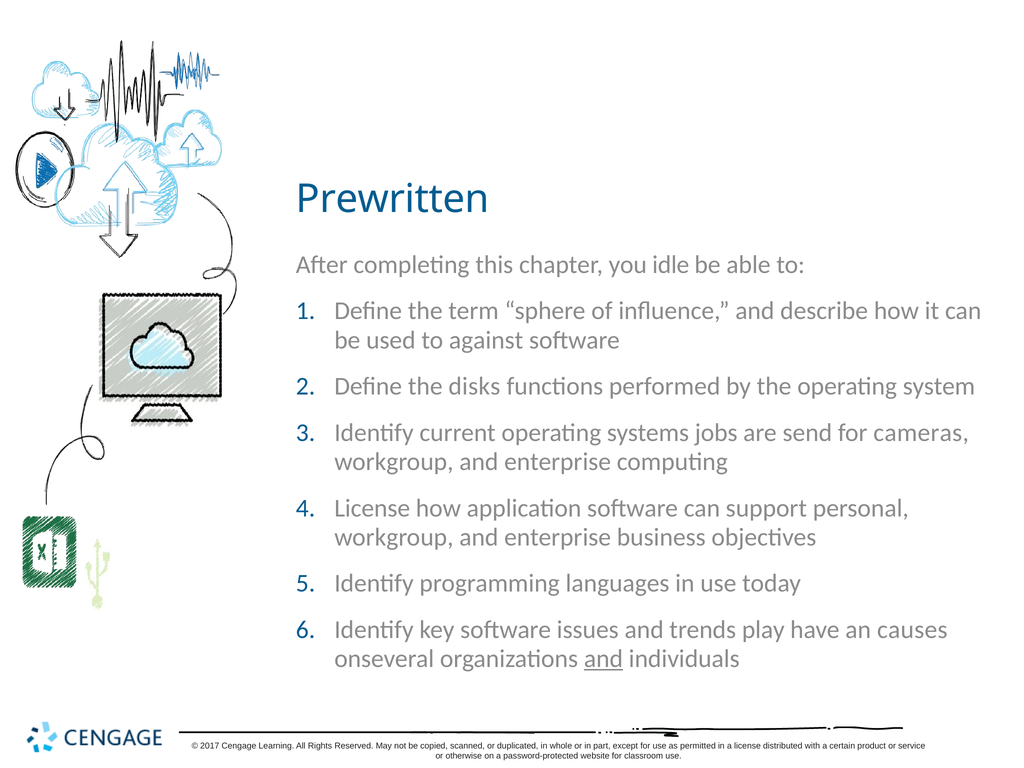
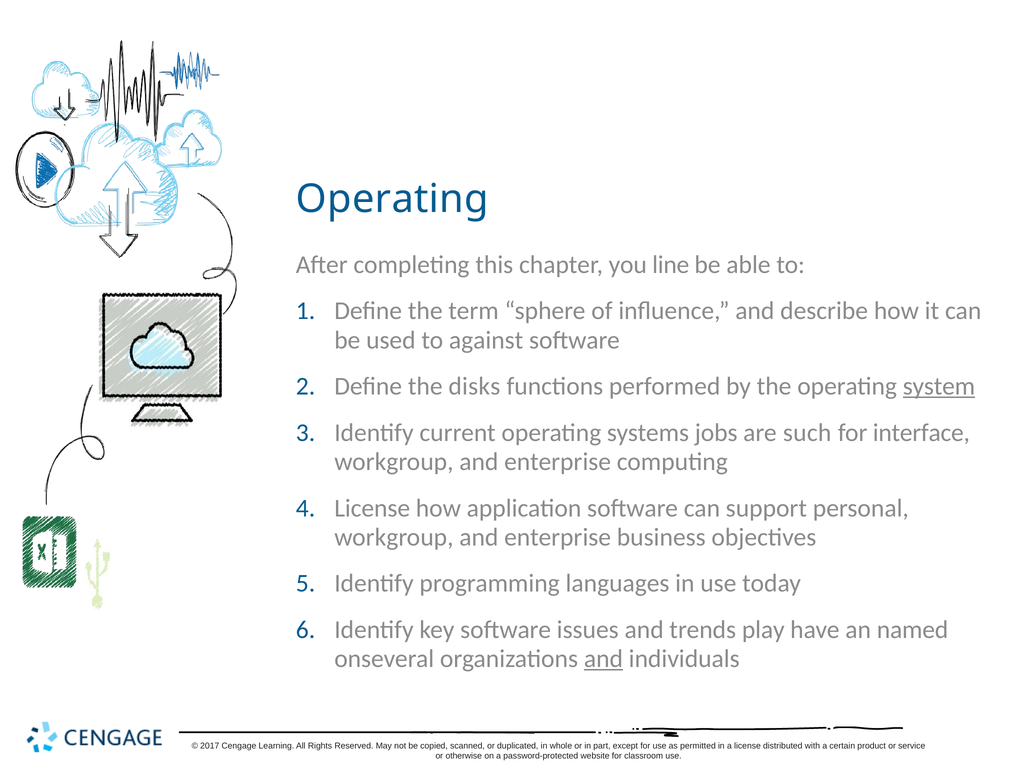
Prewritten: Prewritten -> Operating (392, 199)
idle: idle -> line (671, 265)
system underline: none -> present (939, 386)
send: send -> such (807, 433)
cameras: cameras -> interface (921, 433)
causes: causes -> named (913, 630)
